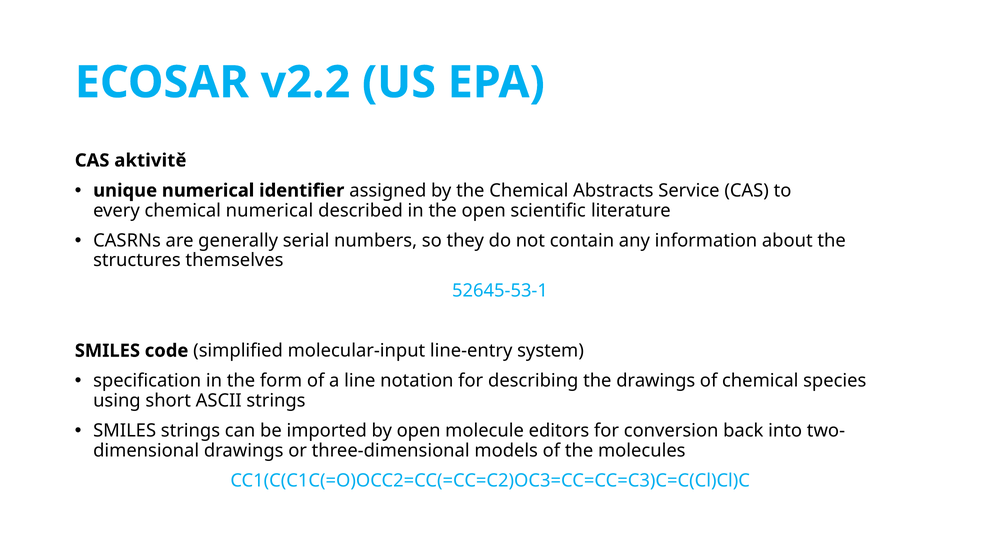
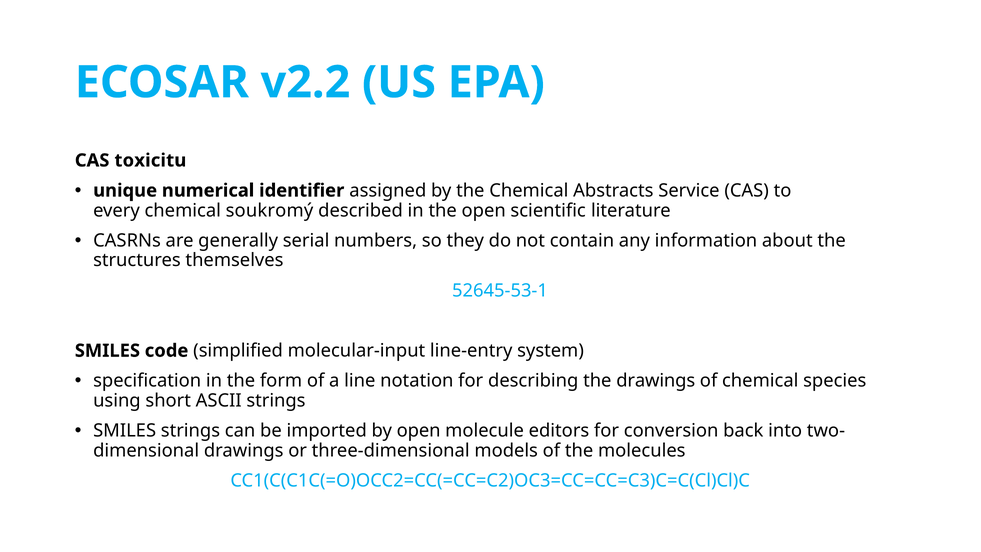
aktivitě: aktivitě -> toxicitu (150, 160)
chemical numerical: numerical -> soukromý (269, 210)
